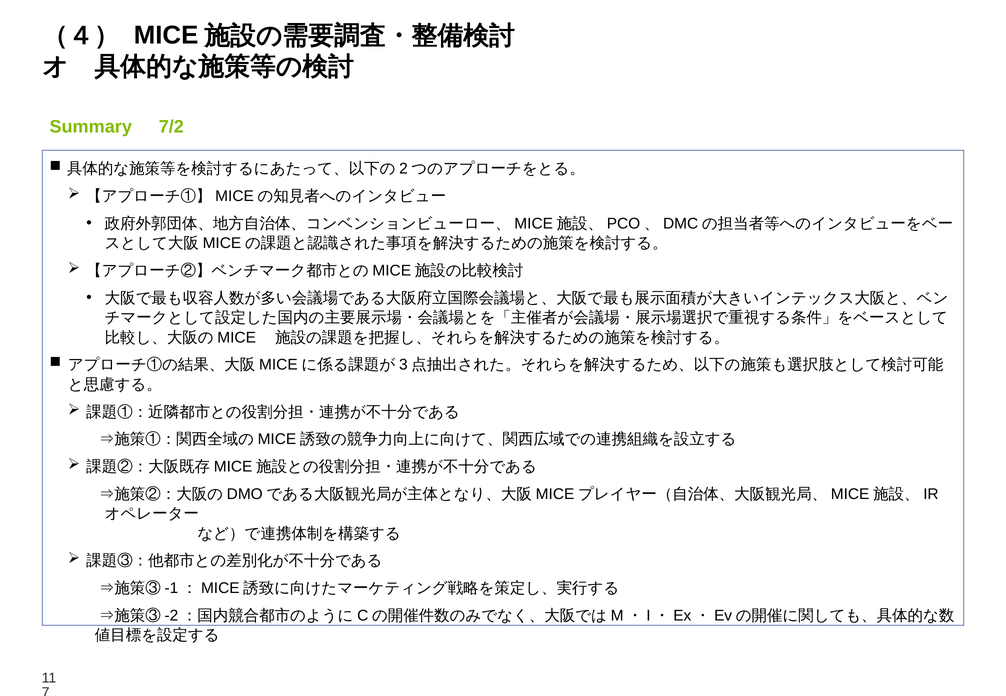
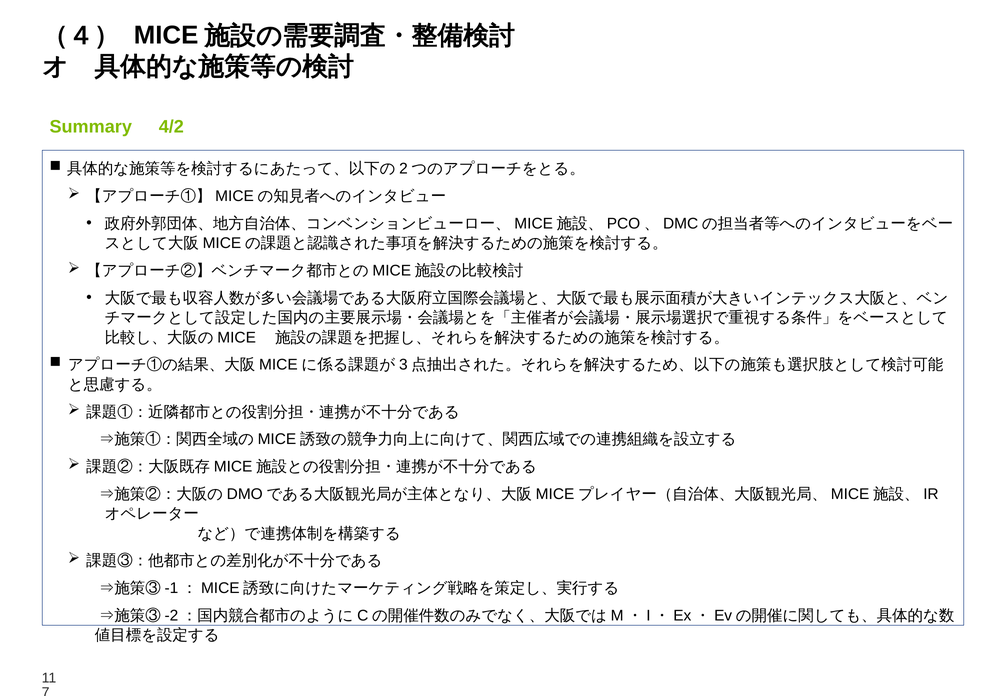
7/2: 7/2 -> 4/2 (171, 127)
